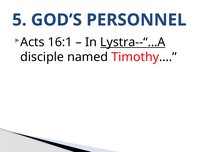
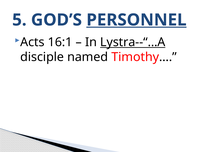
PERSONNEL underline: none -> present (136, 20)
